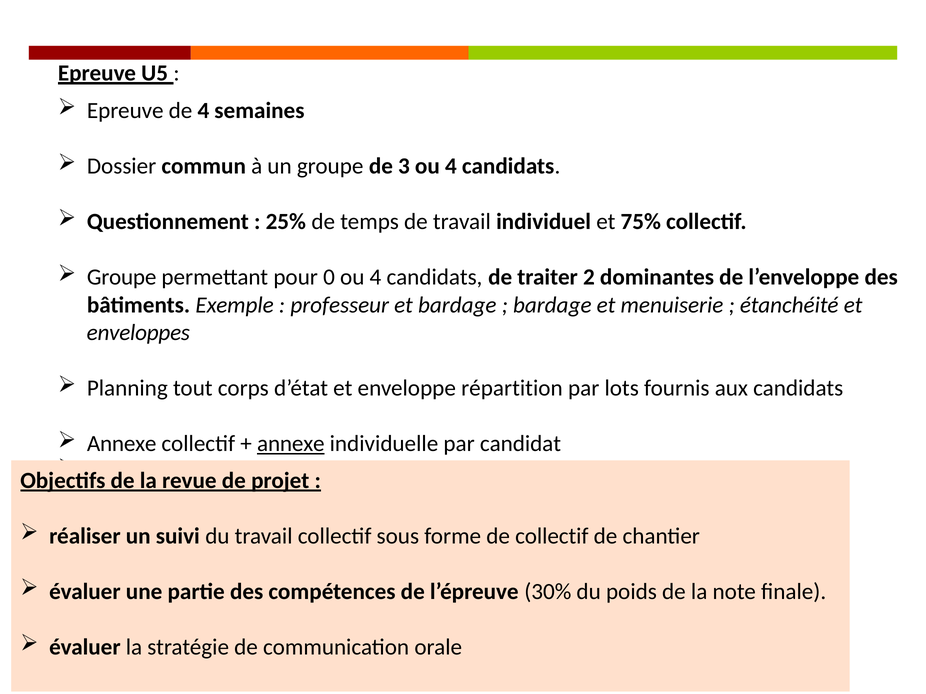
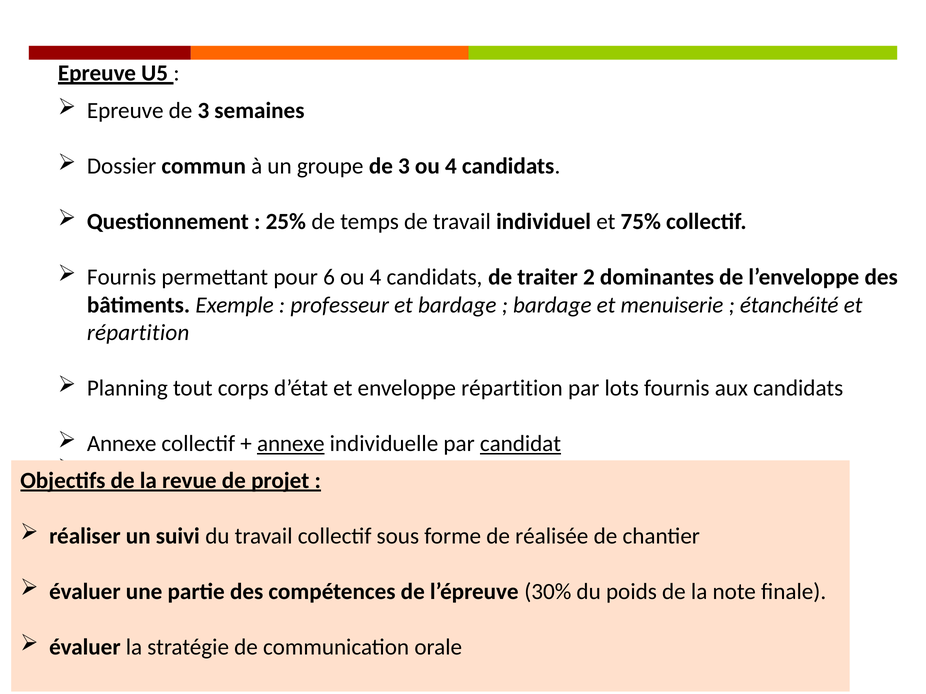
Epreuve de 4: 4 -> 3 (203, 111)
Groupe: Groupe -> Fournis (122, 277)
0: 0 -> 6 (329, 277)
enveloppes: enveloppes -> répartition (138, 333)
candidat underline: none -> present (520, 444)
de collectif: collectif -> réalisée (552, 536)
